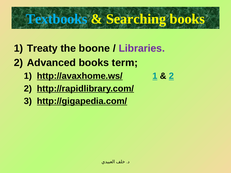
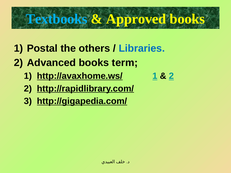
Searching: Searching -> Approved (136, 19)
Treaty: Treaty -> Postal (42, 48)
boone: boone -> others (94, 48)
Libraries colour: purple -> blue (142, 48)
